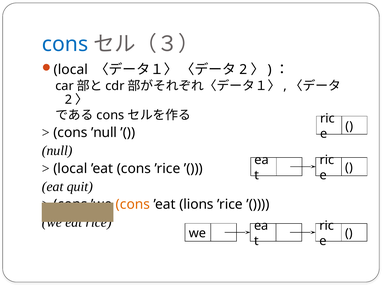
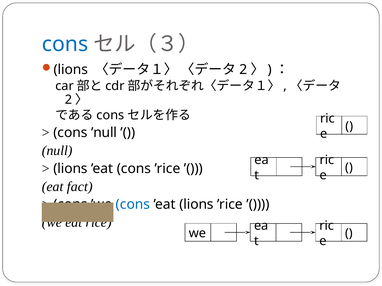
local: local -> lions (71, 70)
local: local -> lions (70, 169)
quit: quit -> fact (80, 187)
cons colour: orange -> blue (133, 205)
